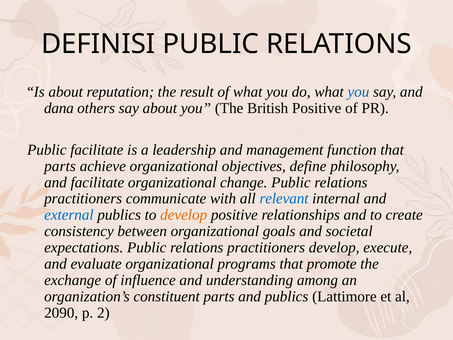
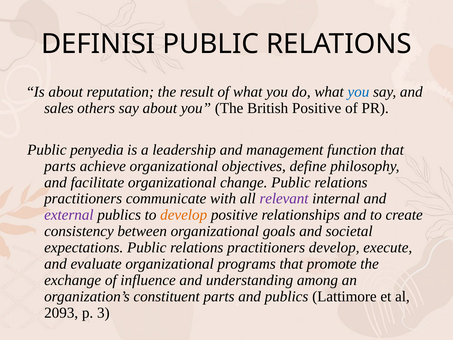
dana: dana -> sales (59, 108)
Public facilitate: facilitate -> penyedia (97, 150)
relevant colour: blue -> purple (284, 199)
external colour: blue -> purple (69, 215)
2090: 2090 -> 2093 (61, 313)
2: 2 -> 3 (103, 313)
